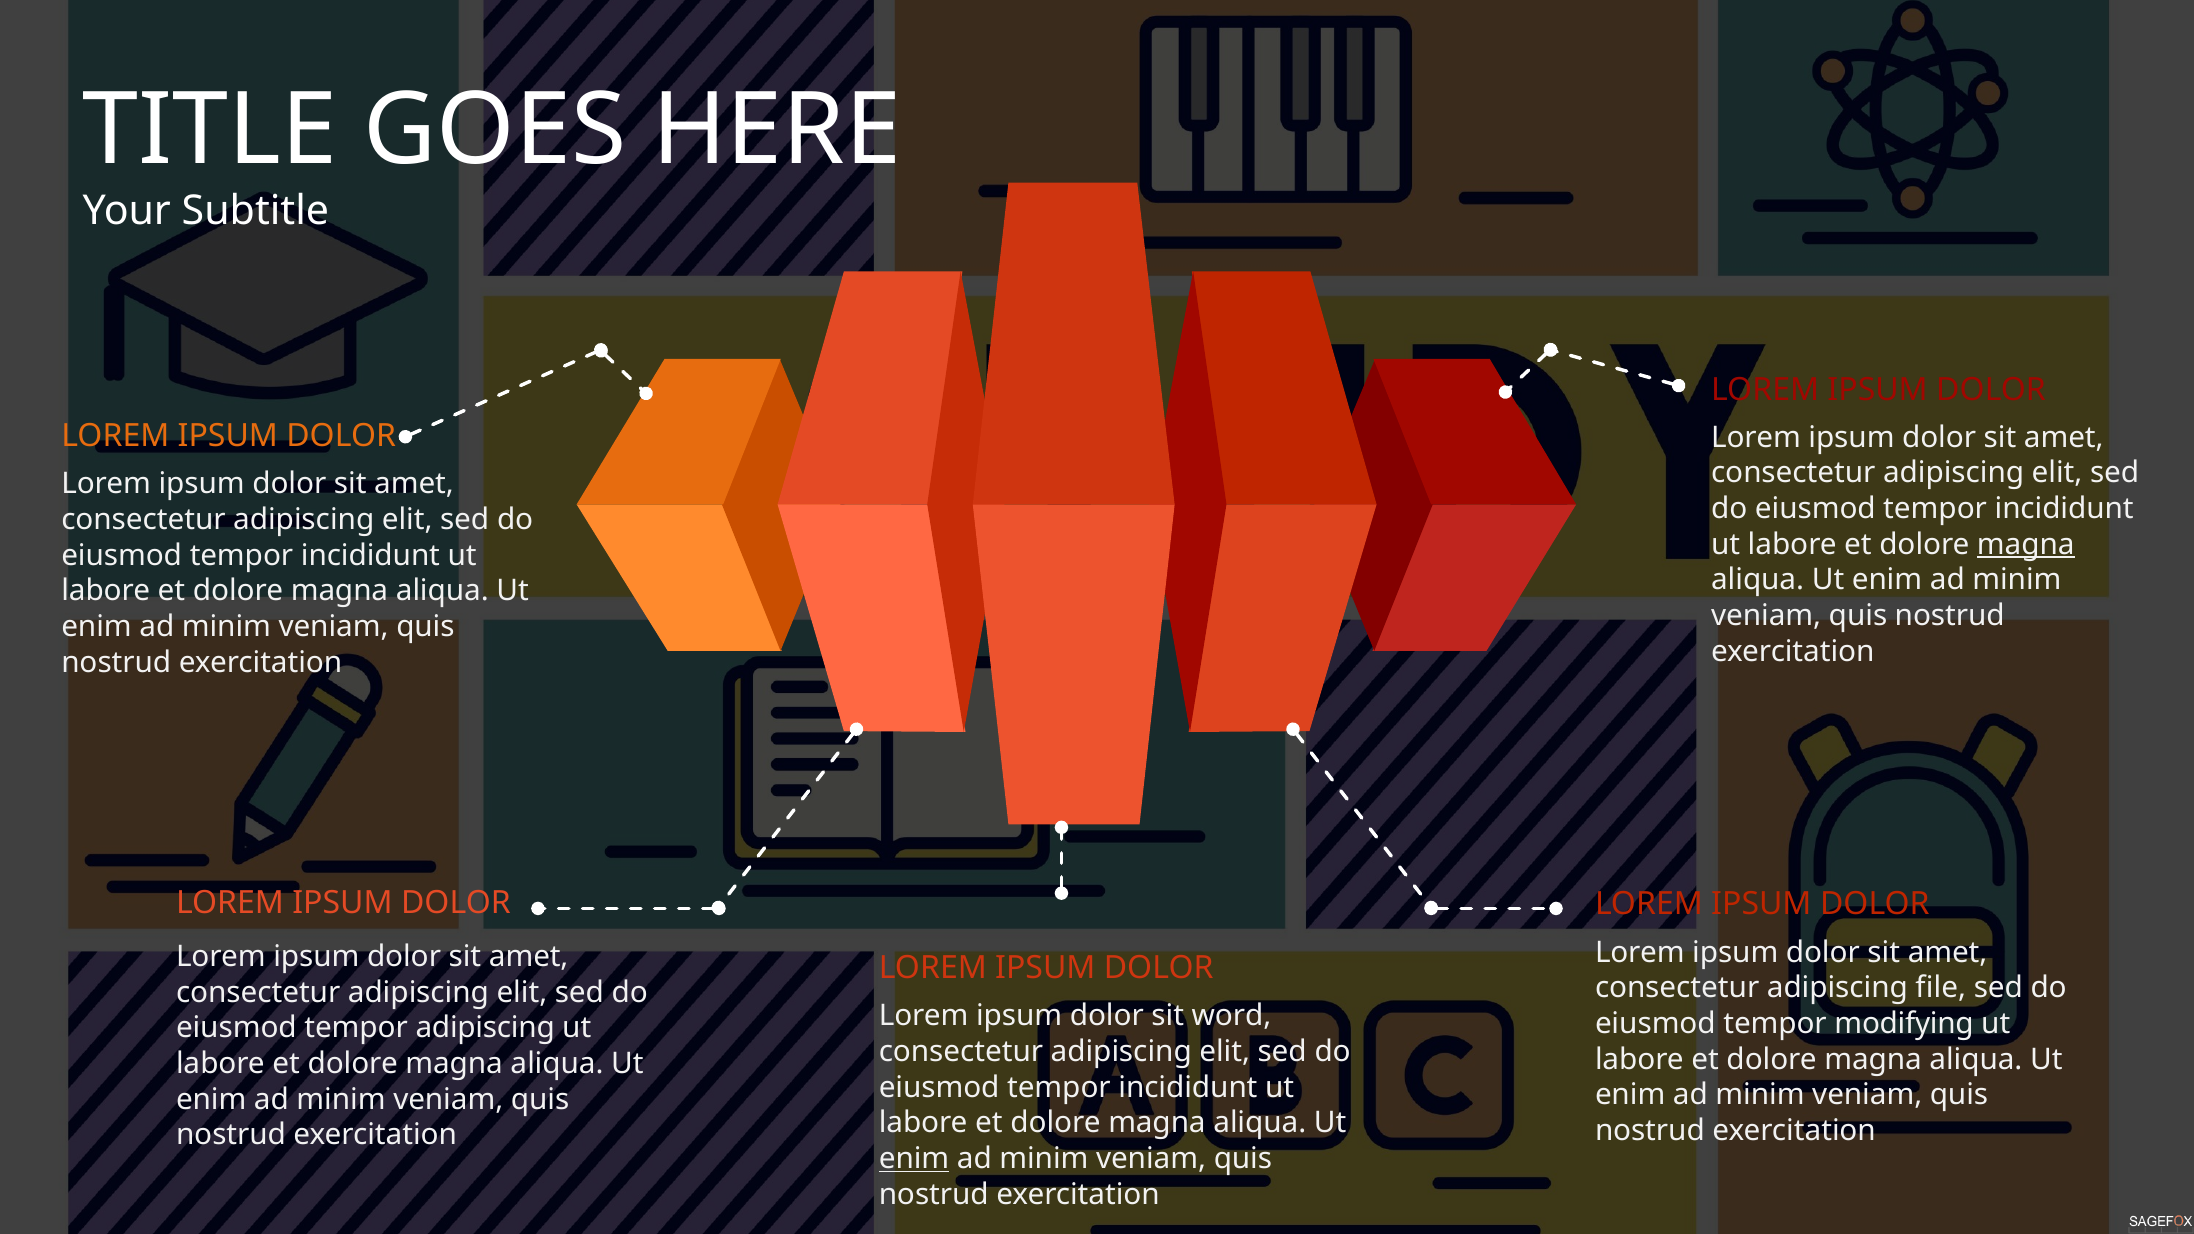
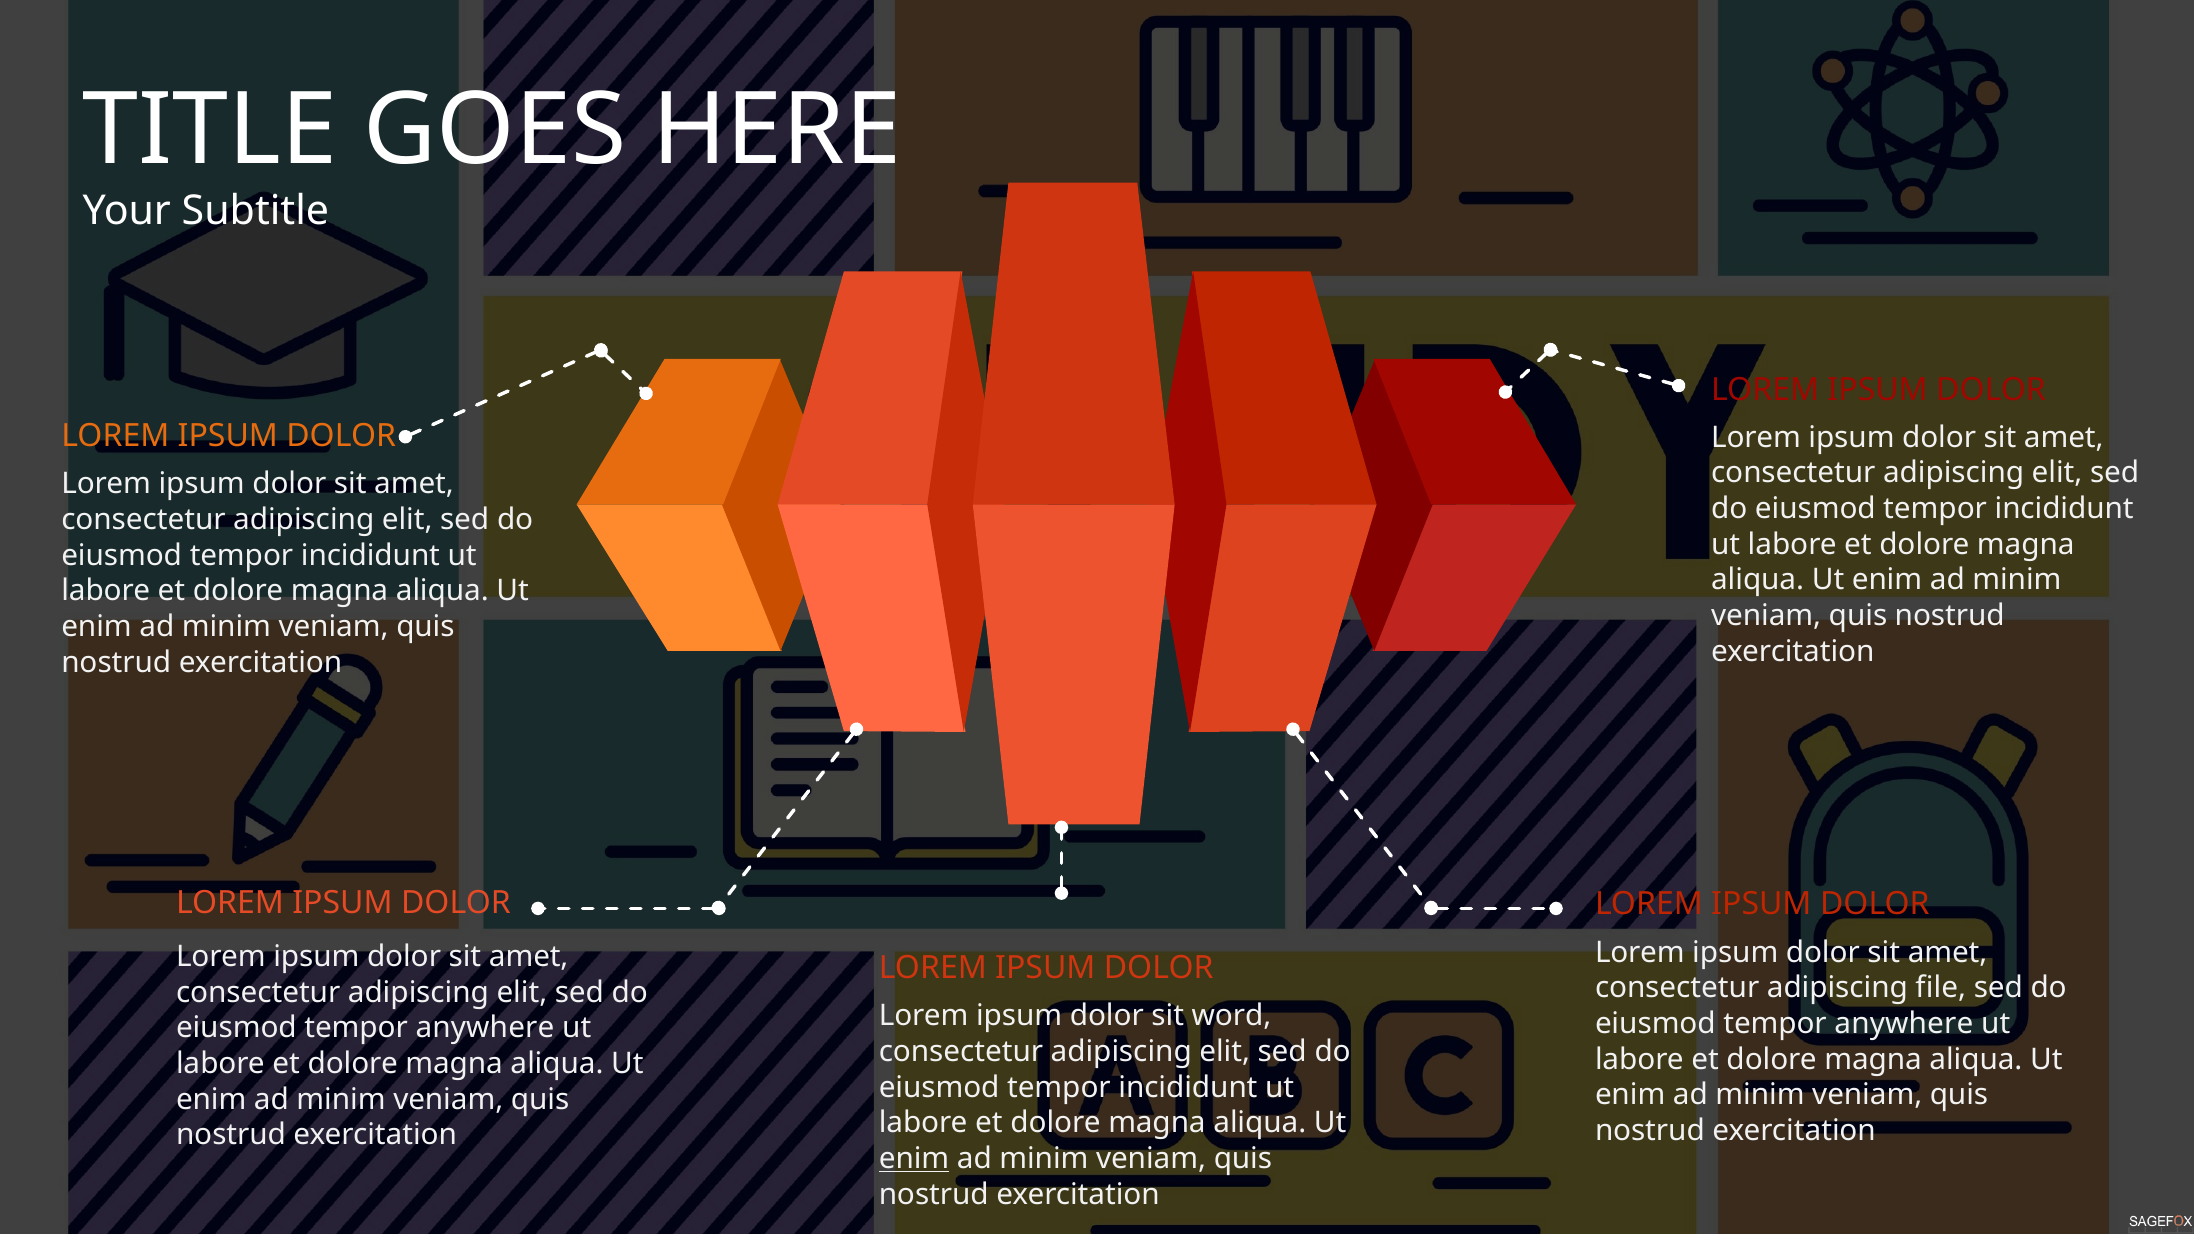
magna underline: present -> none (2026, 544)
modifying: modifying -> anywhere (1904, 1024)
adipiscing: adipiscing -> anywhere (485, 1028)
